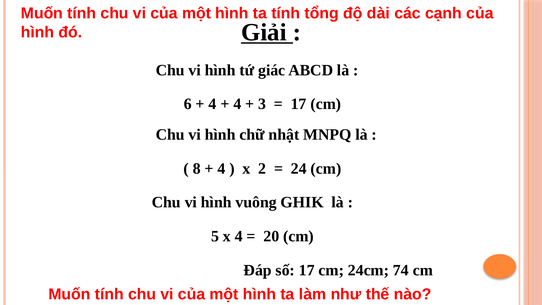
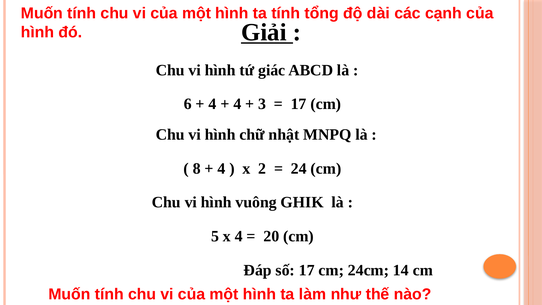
74: 74 -> 14 (401, 270)
